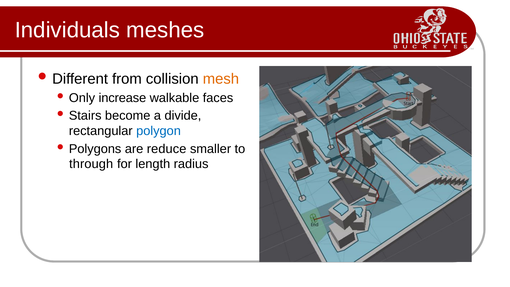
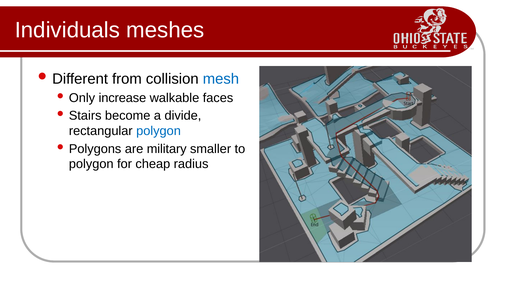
mesh colour: orange -> blue (221, 79)
reduce: reduce -> military (167, 149)
through: through -> polygon (91, 164)
length: length -> cheap (153, 164)
